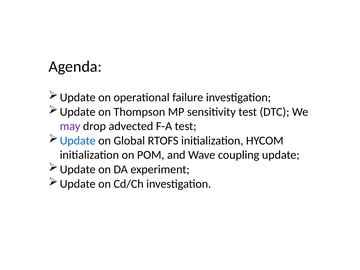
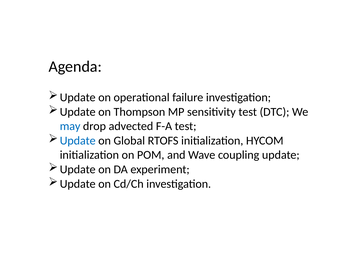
may colour: purple -> blue (70, 126)
